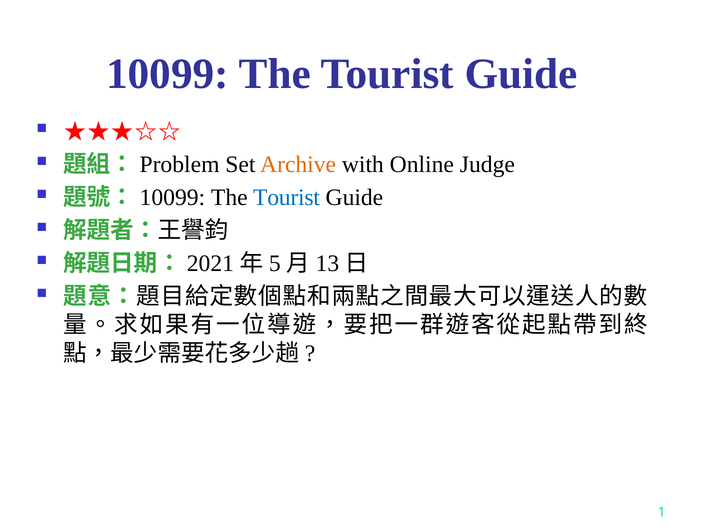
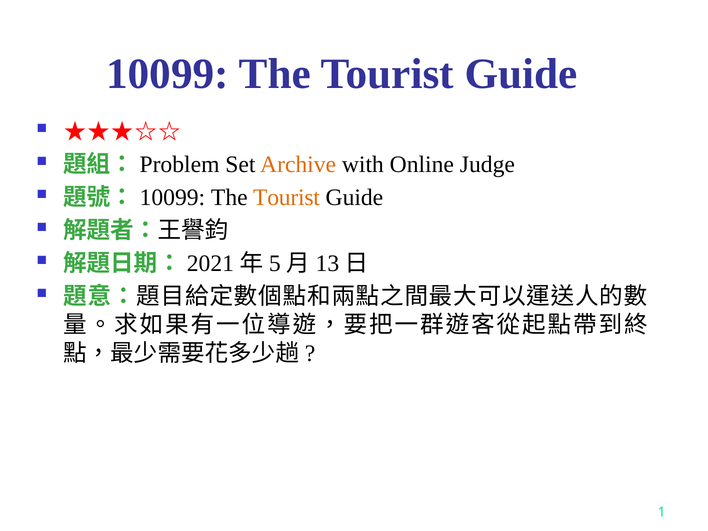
Tourist colour: blue -> orange (286, 198)
